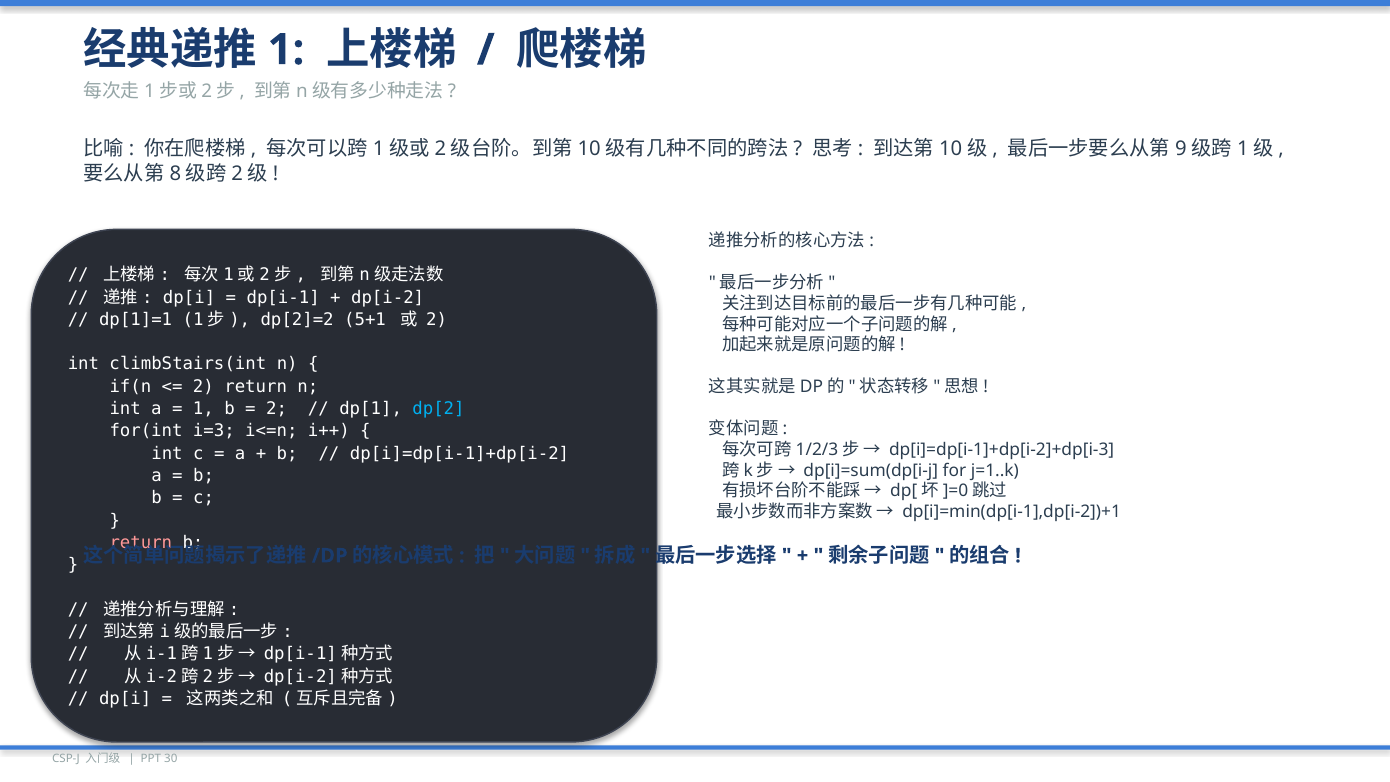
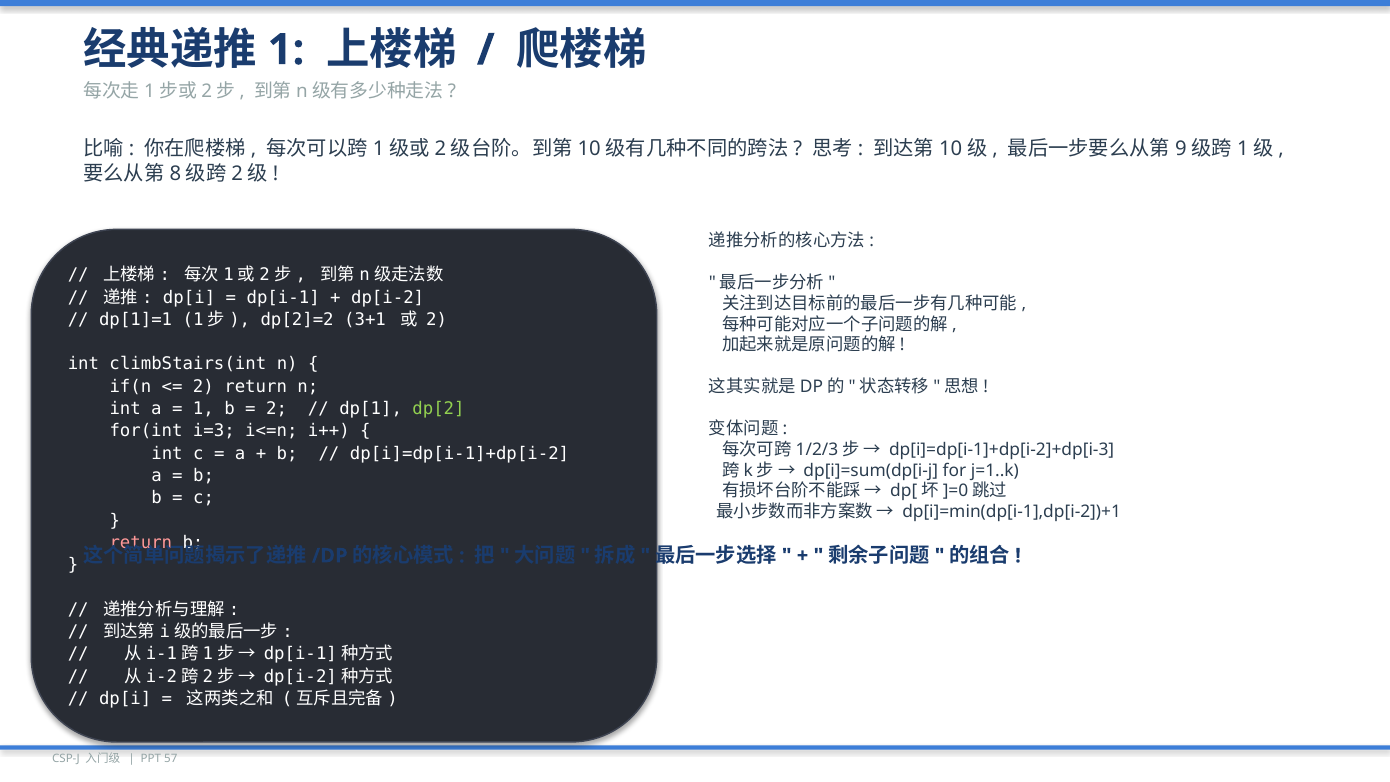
5+1: 5+1 -> 3+1 (365, 320)
dp[2 colour: light blue -> light green (438, 409)
30: 30 -> 57 (171, 758)
